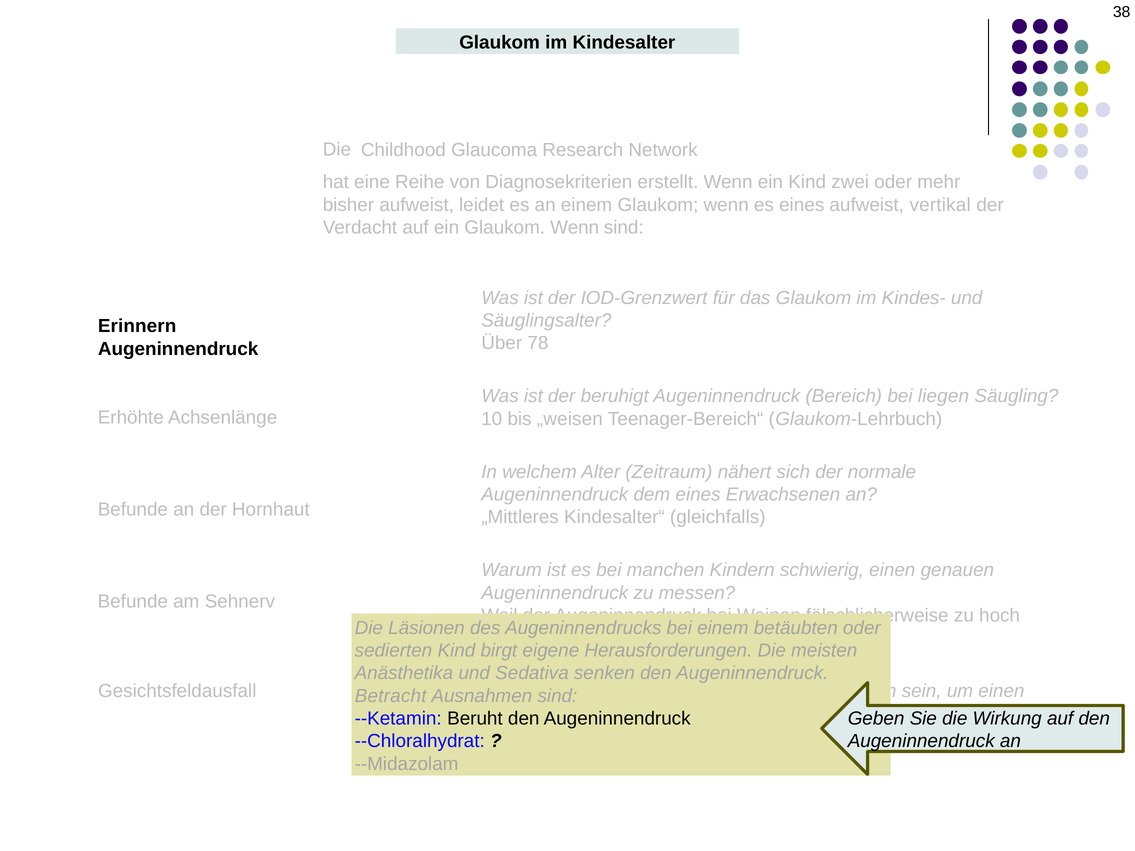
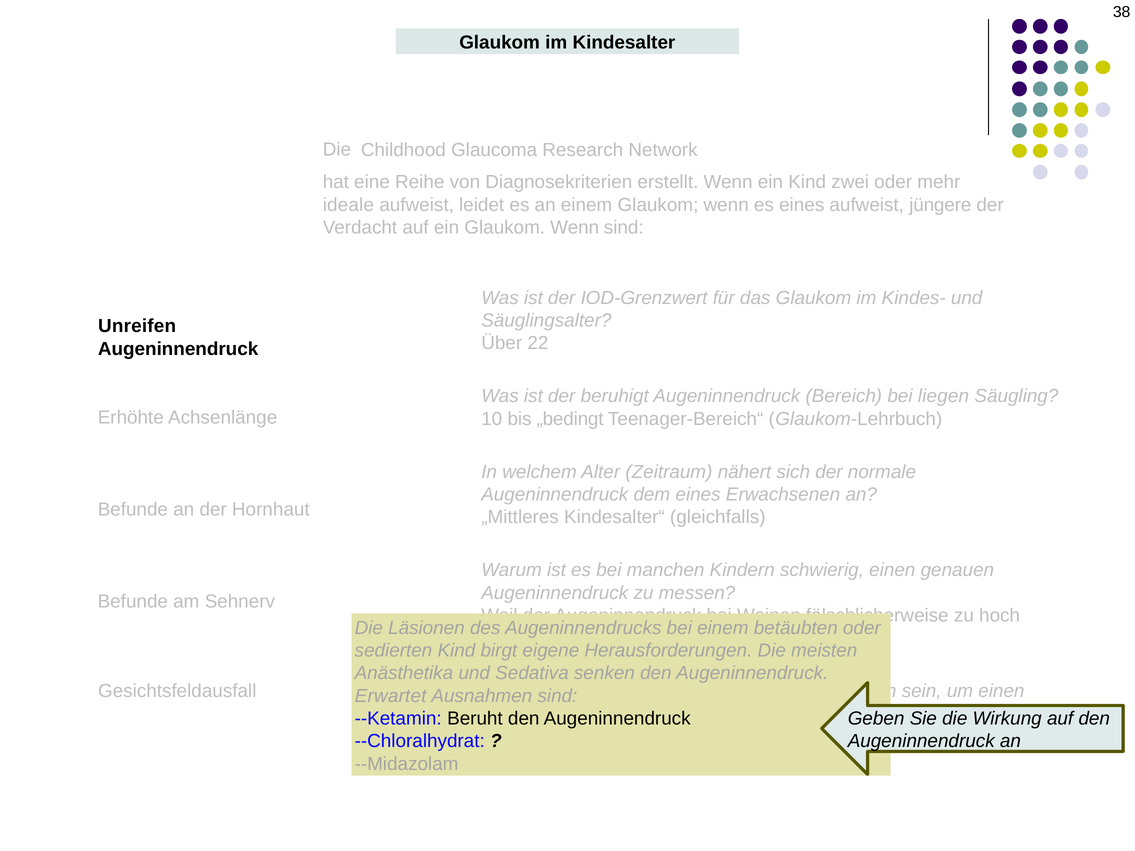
bisher: bisher -> ideale (348, 205)
vertikal: vertikal -> jüngere (940, 205)
Erinnern: Erinnern -> Unreifen (137, 326)
78: 78 -> 22 (538, 343)
„weisen: „weisen -> „bedingt (570, 419)
Betracht: Betracht -> Erwartet (391, 696)
